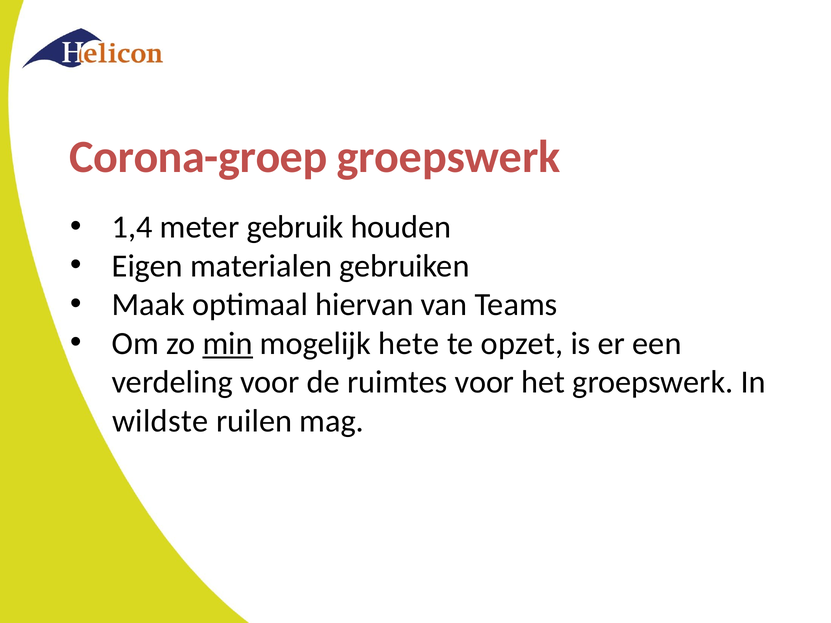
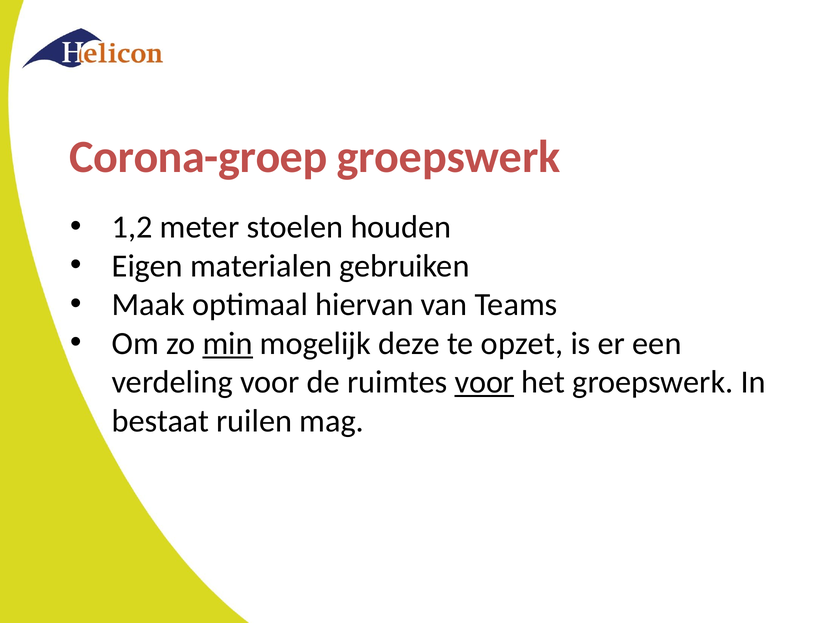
1,4: 1,4 -> 1,2 (132, 227)
gebruik: gebruik -> stoelen (295, 227)
hete: hete -> deze (409, 344)
voor underline: none -> present (484, 382)
wildste: wildste -> bestaat (160, 421)
